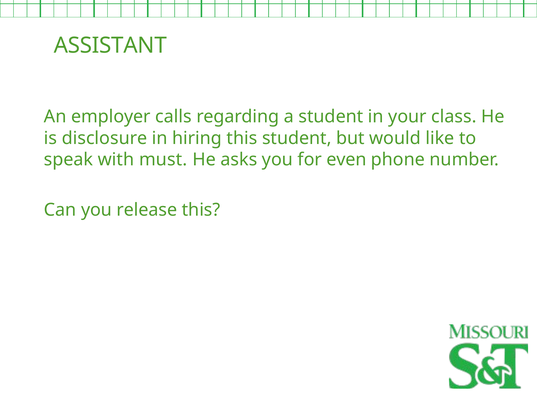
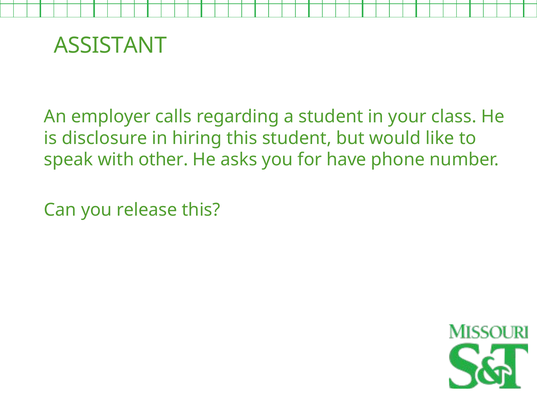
must: must -> other (163, 160)
even: even -> have (347, 160)
